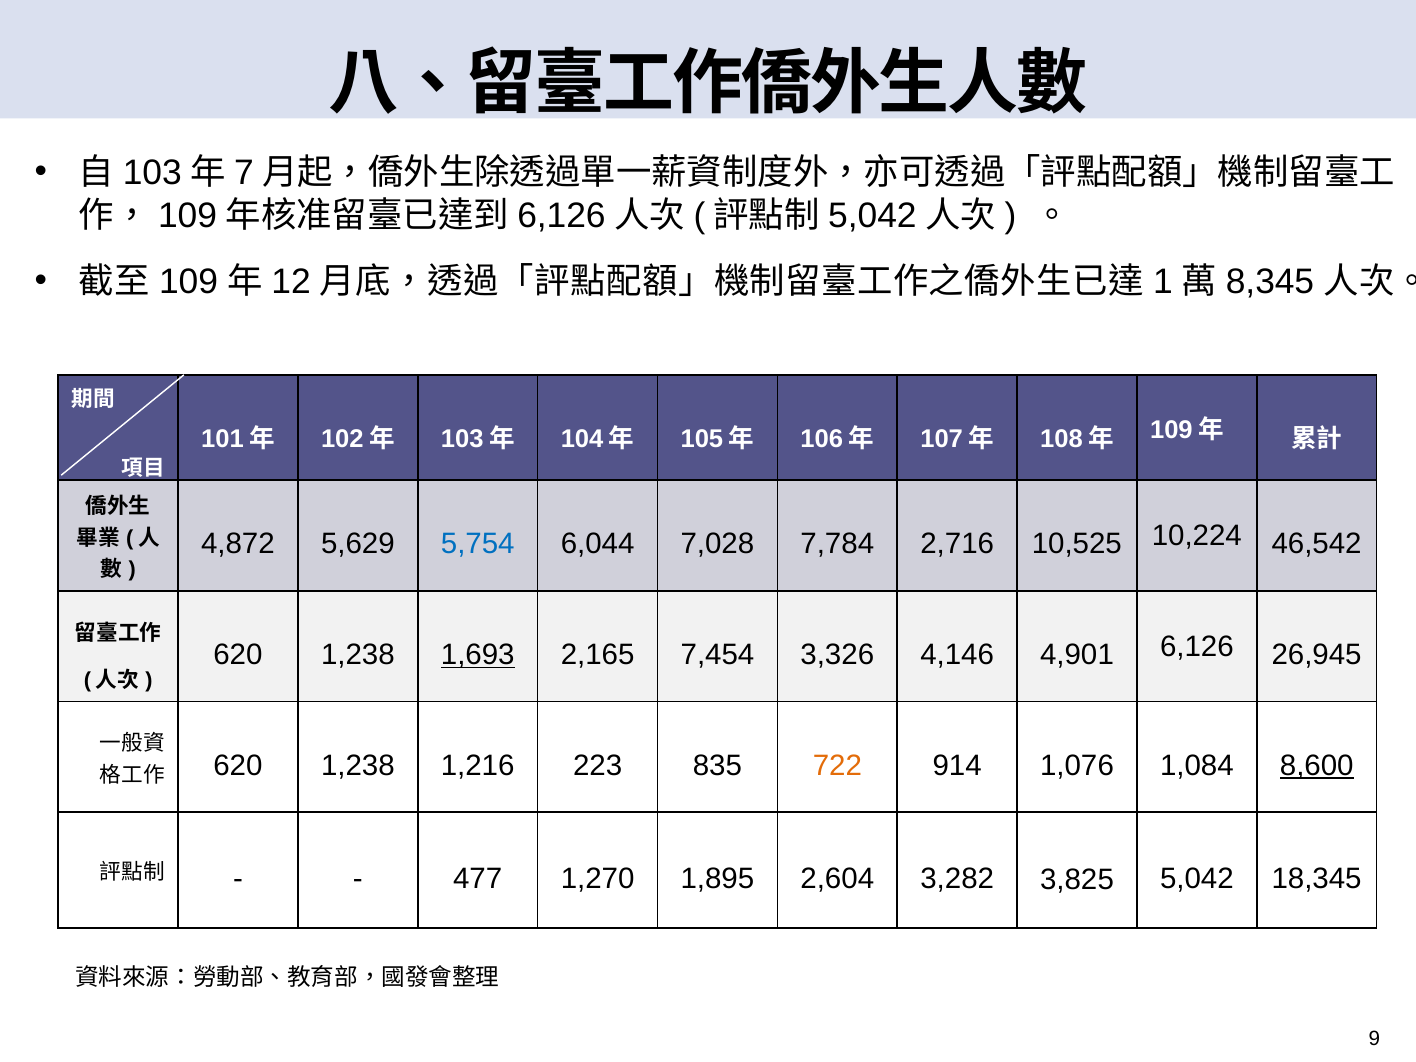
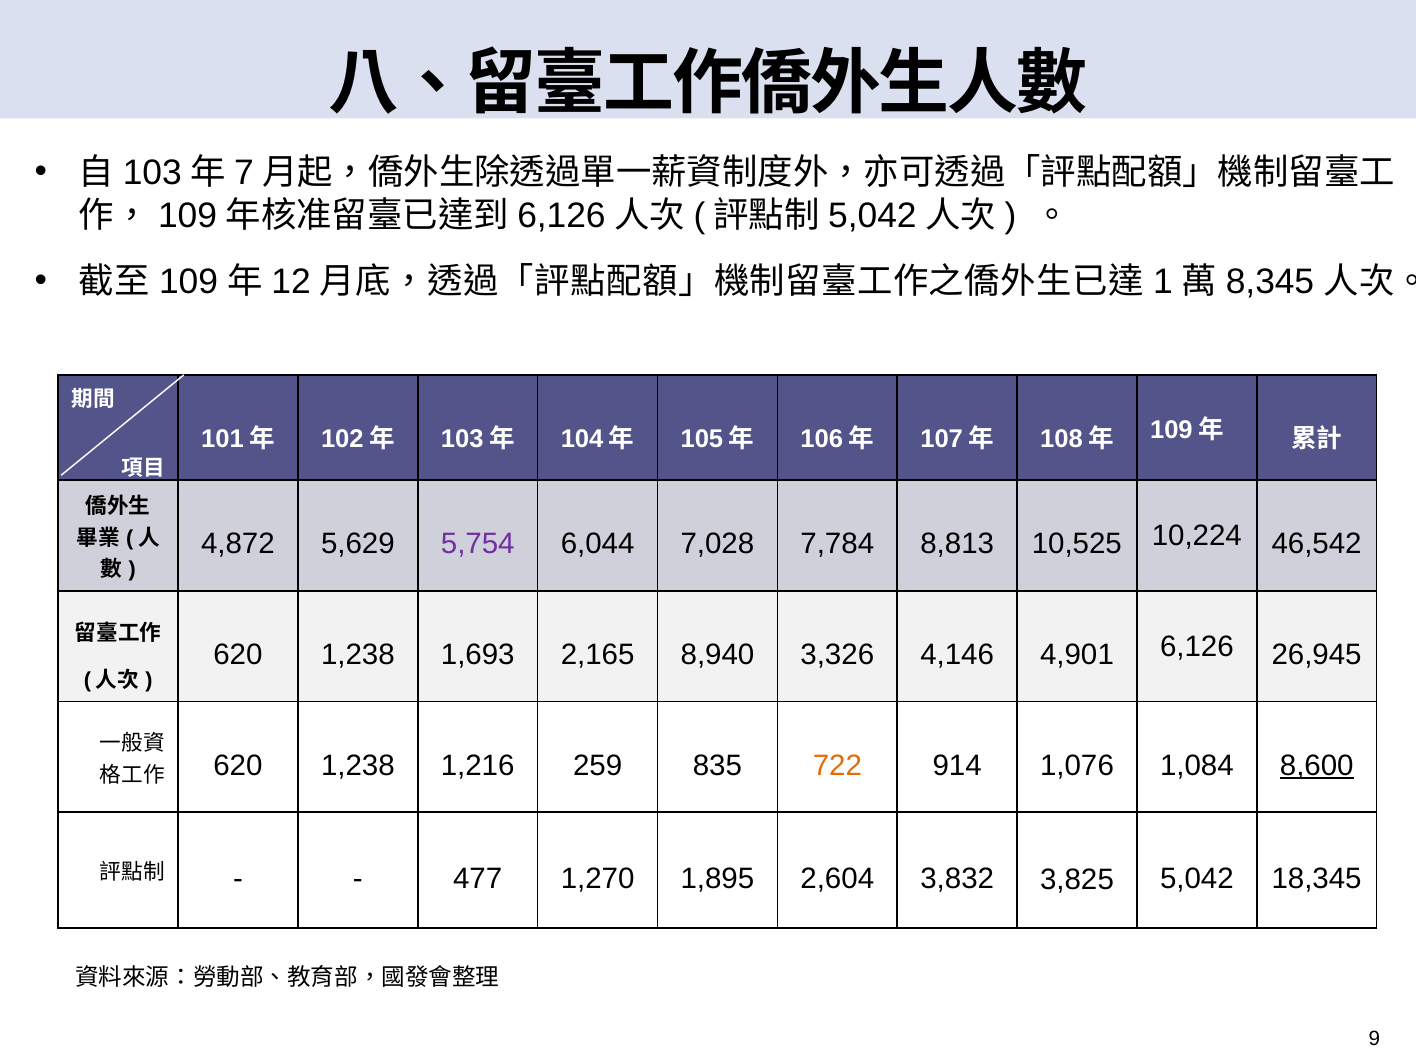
5,754 colour: blue -> purple (478, 544)
2,716: 2,716 -> 8,813 (957, 544)
1,693 underline: present -> none (478, 655)
7,454: 7,454 -> 8,940 (717, 655)
223: 223 -> 259 (598, 766)
3,282: 3,282 -> 3,832 (957, 879)
